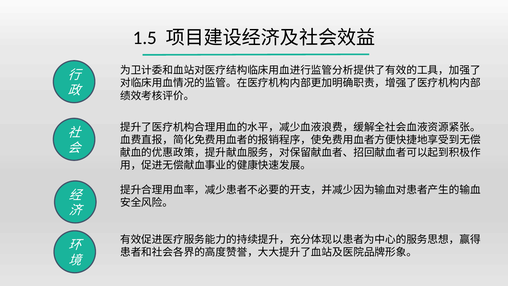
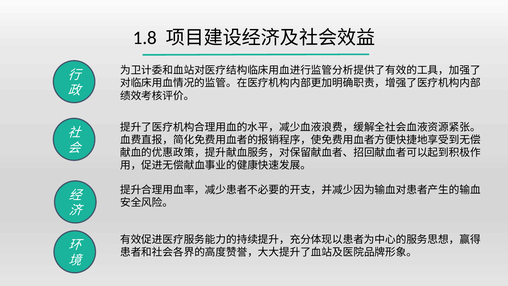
1.5: 1.5 -> 1.8 (145, 38)
